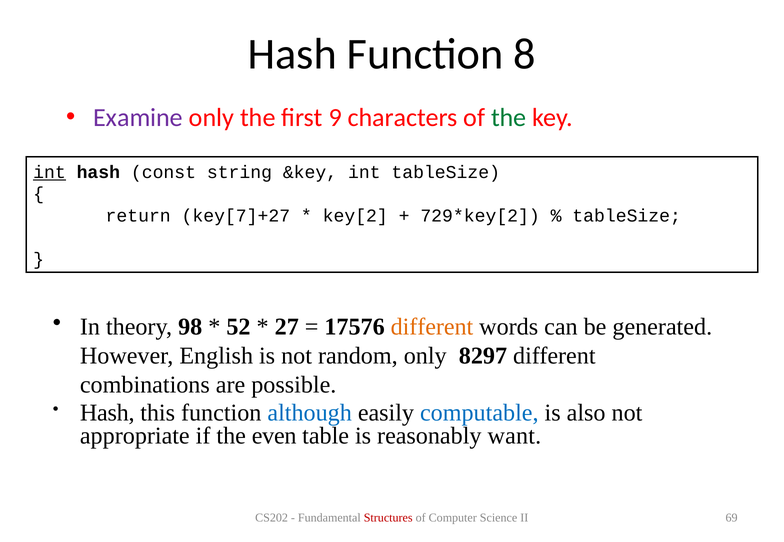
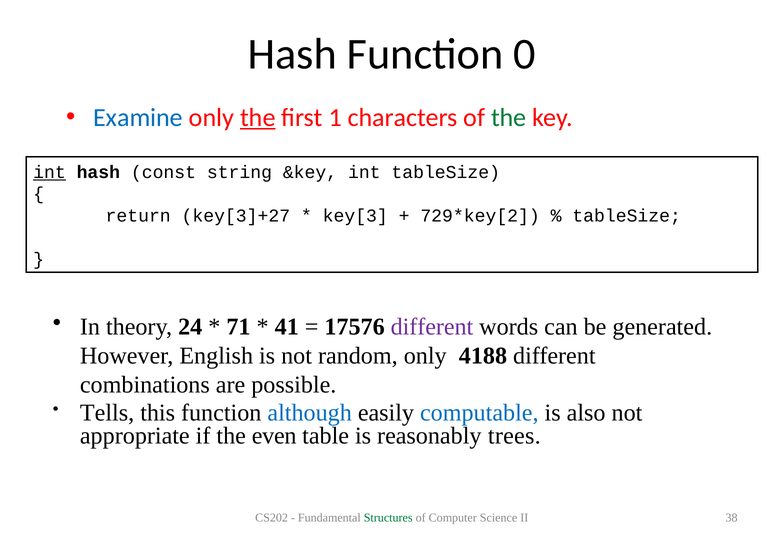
8: 8 -> 0 (525, 54)
Examine colour: purple -> blue (138, 118)
the underline: none -> present (258, 118)
9: 9 -> 1 (335, 118)
key[7]+27: key[7]+27 -> key[3]+27 (236, 216)
key[2: key[2 -> key[3 (355, 216)
98: 98 -> 24 (190, 327)
52: 52 -> 71 (238, 327)
27: 27 -> 41 (287, 327)
different colour: orange -> purple (432, 327)
8297: 8297 -> 4188 (483, 356)
Hash: Hash -> Tells (107, 413)
want: want -> trees (514, 437)
Structures colour: red -> green (388, 518)
69: 69 -> 38 (732, 518)
